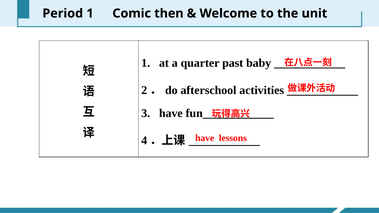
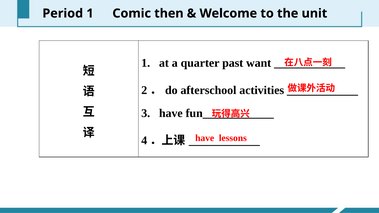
baby: baby -> want (259, 63)
